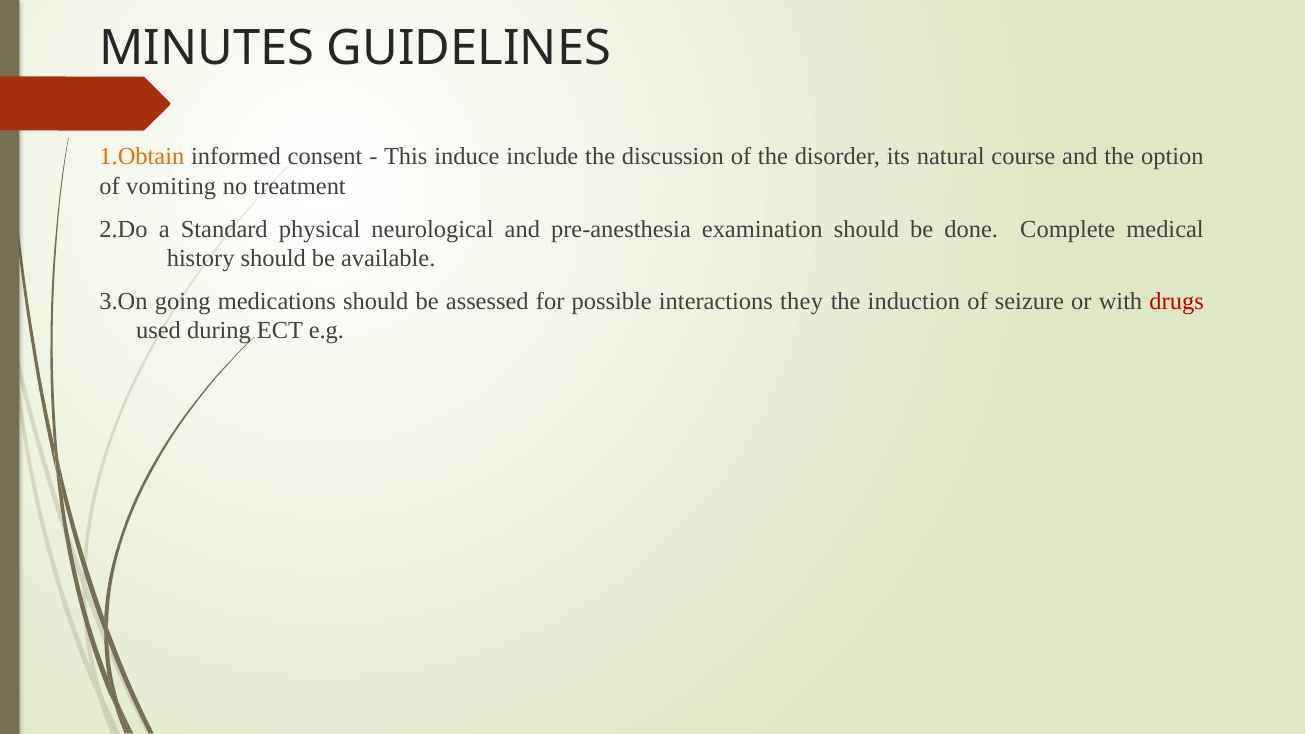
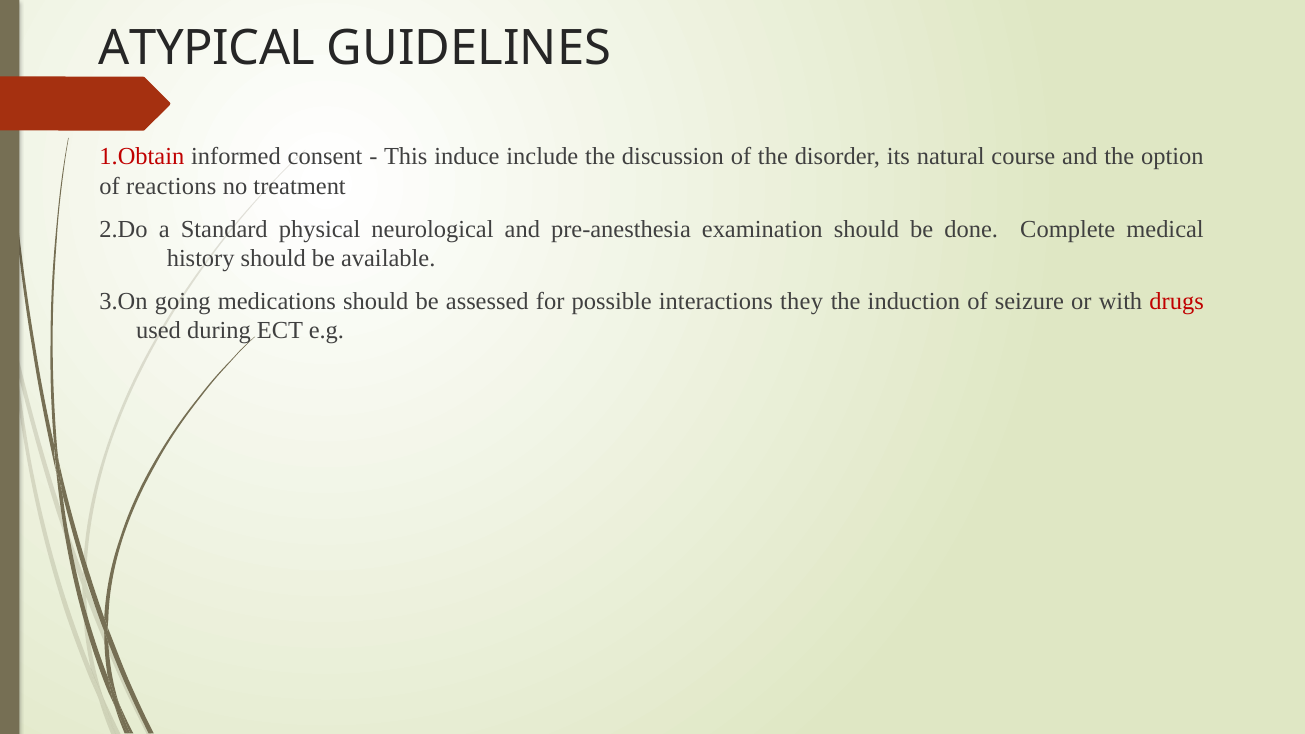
MINUTES: MINUTES -> ATYPICAL (207, 49)
1.Obtain colour: orange -> red (142, 157)
vomiting: vomiting -> reactions (171, 186)
